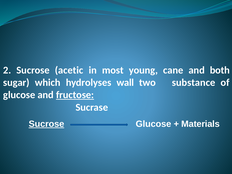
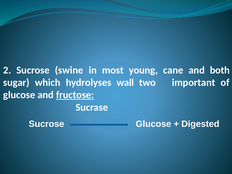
acetic: acetic -> swine (69, 70)
substance: substance -> important (194, 83)
Sucrose underline: present -> none (46, 124)
Materials: Materials -> Digested (200, 124)
